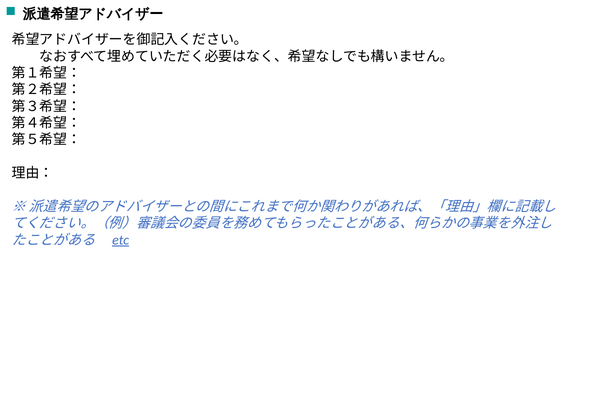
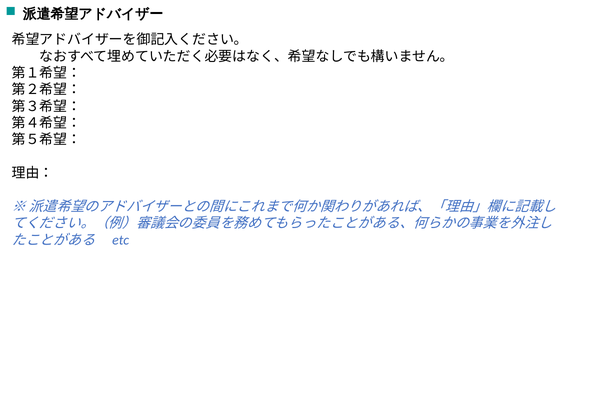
etc underline: present -> none (121, 240)
